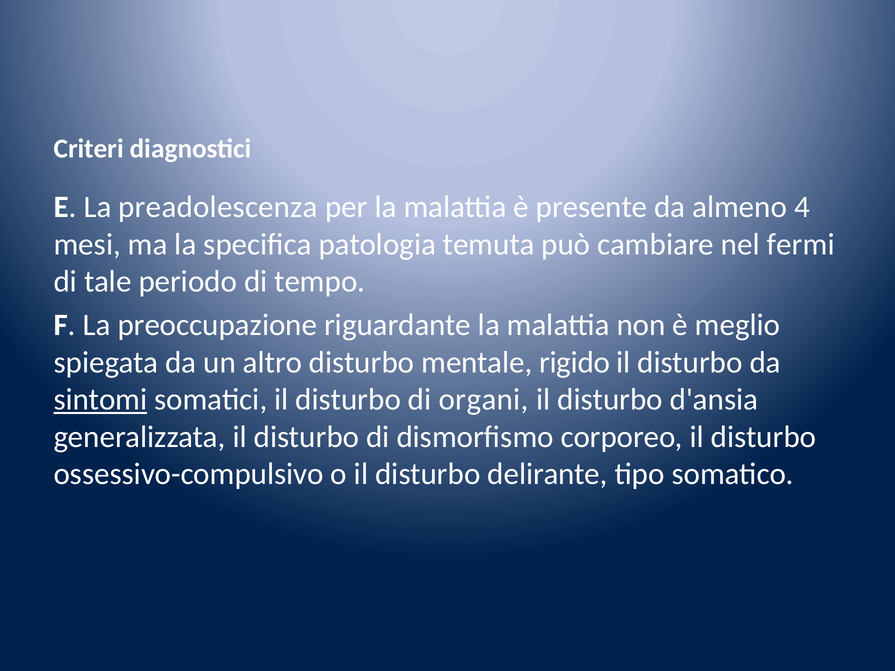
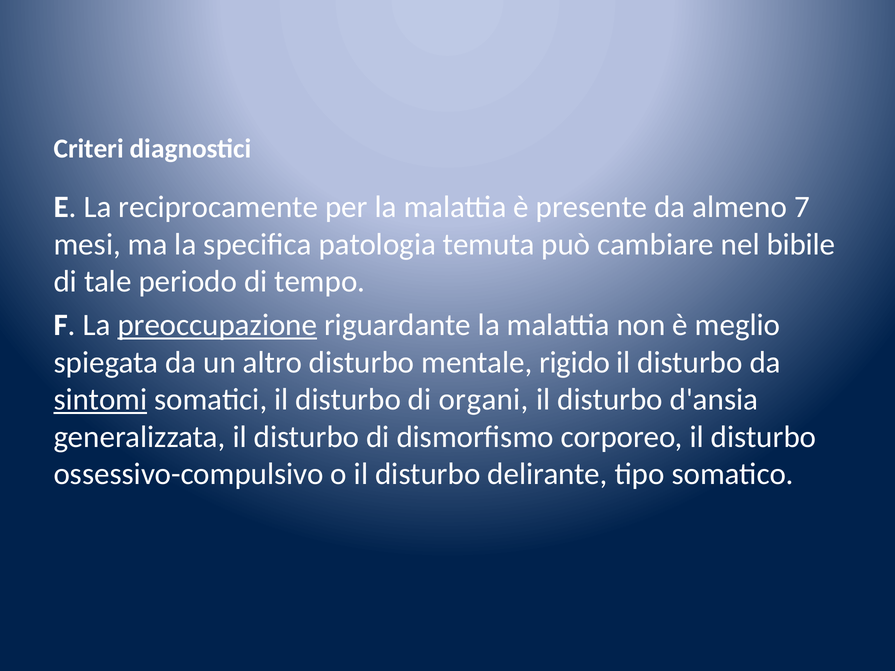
preadolescenza: preadolescenza -> reciprocamente (218, 207)
4: 4 -> 7 (802, 207)
fermi: fermi -> bibile (801, 244)
preoccupazione underline: none -> present (217, 325)
